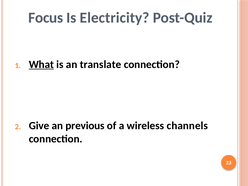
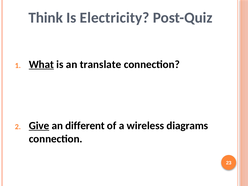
Focus: Focus -> Think (46, 18)
Give underline: none -> present (39, 126)
previous: previous -> different (85, 126)
channels: channels -> diagrams (187, 126)
